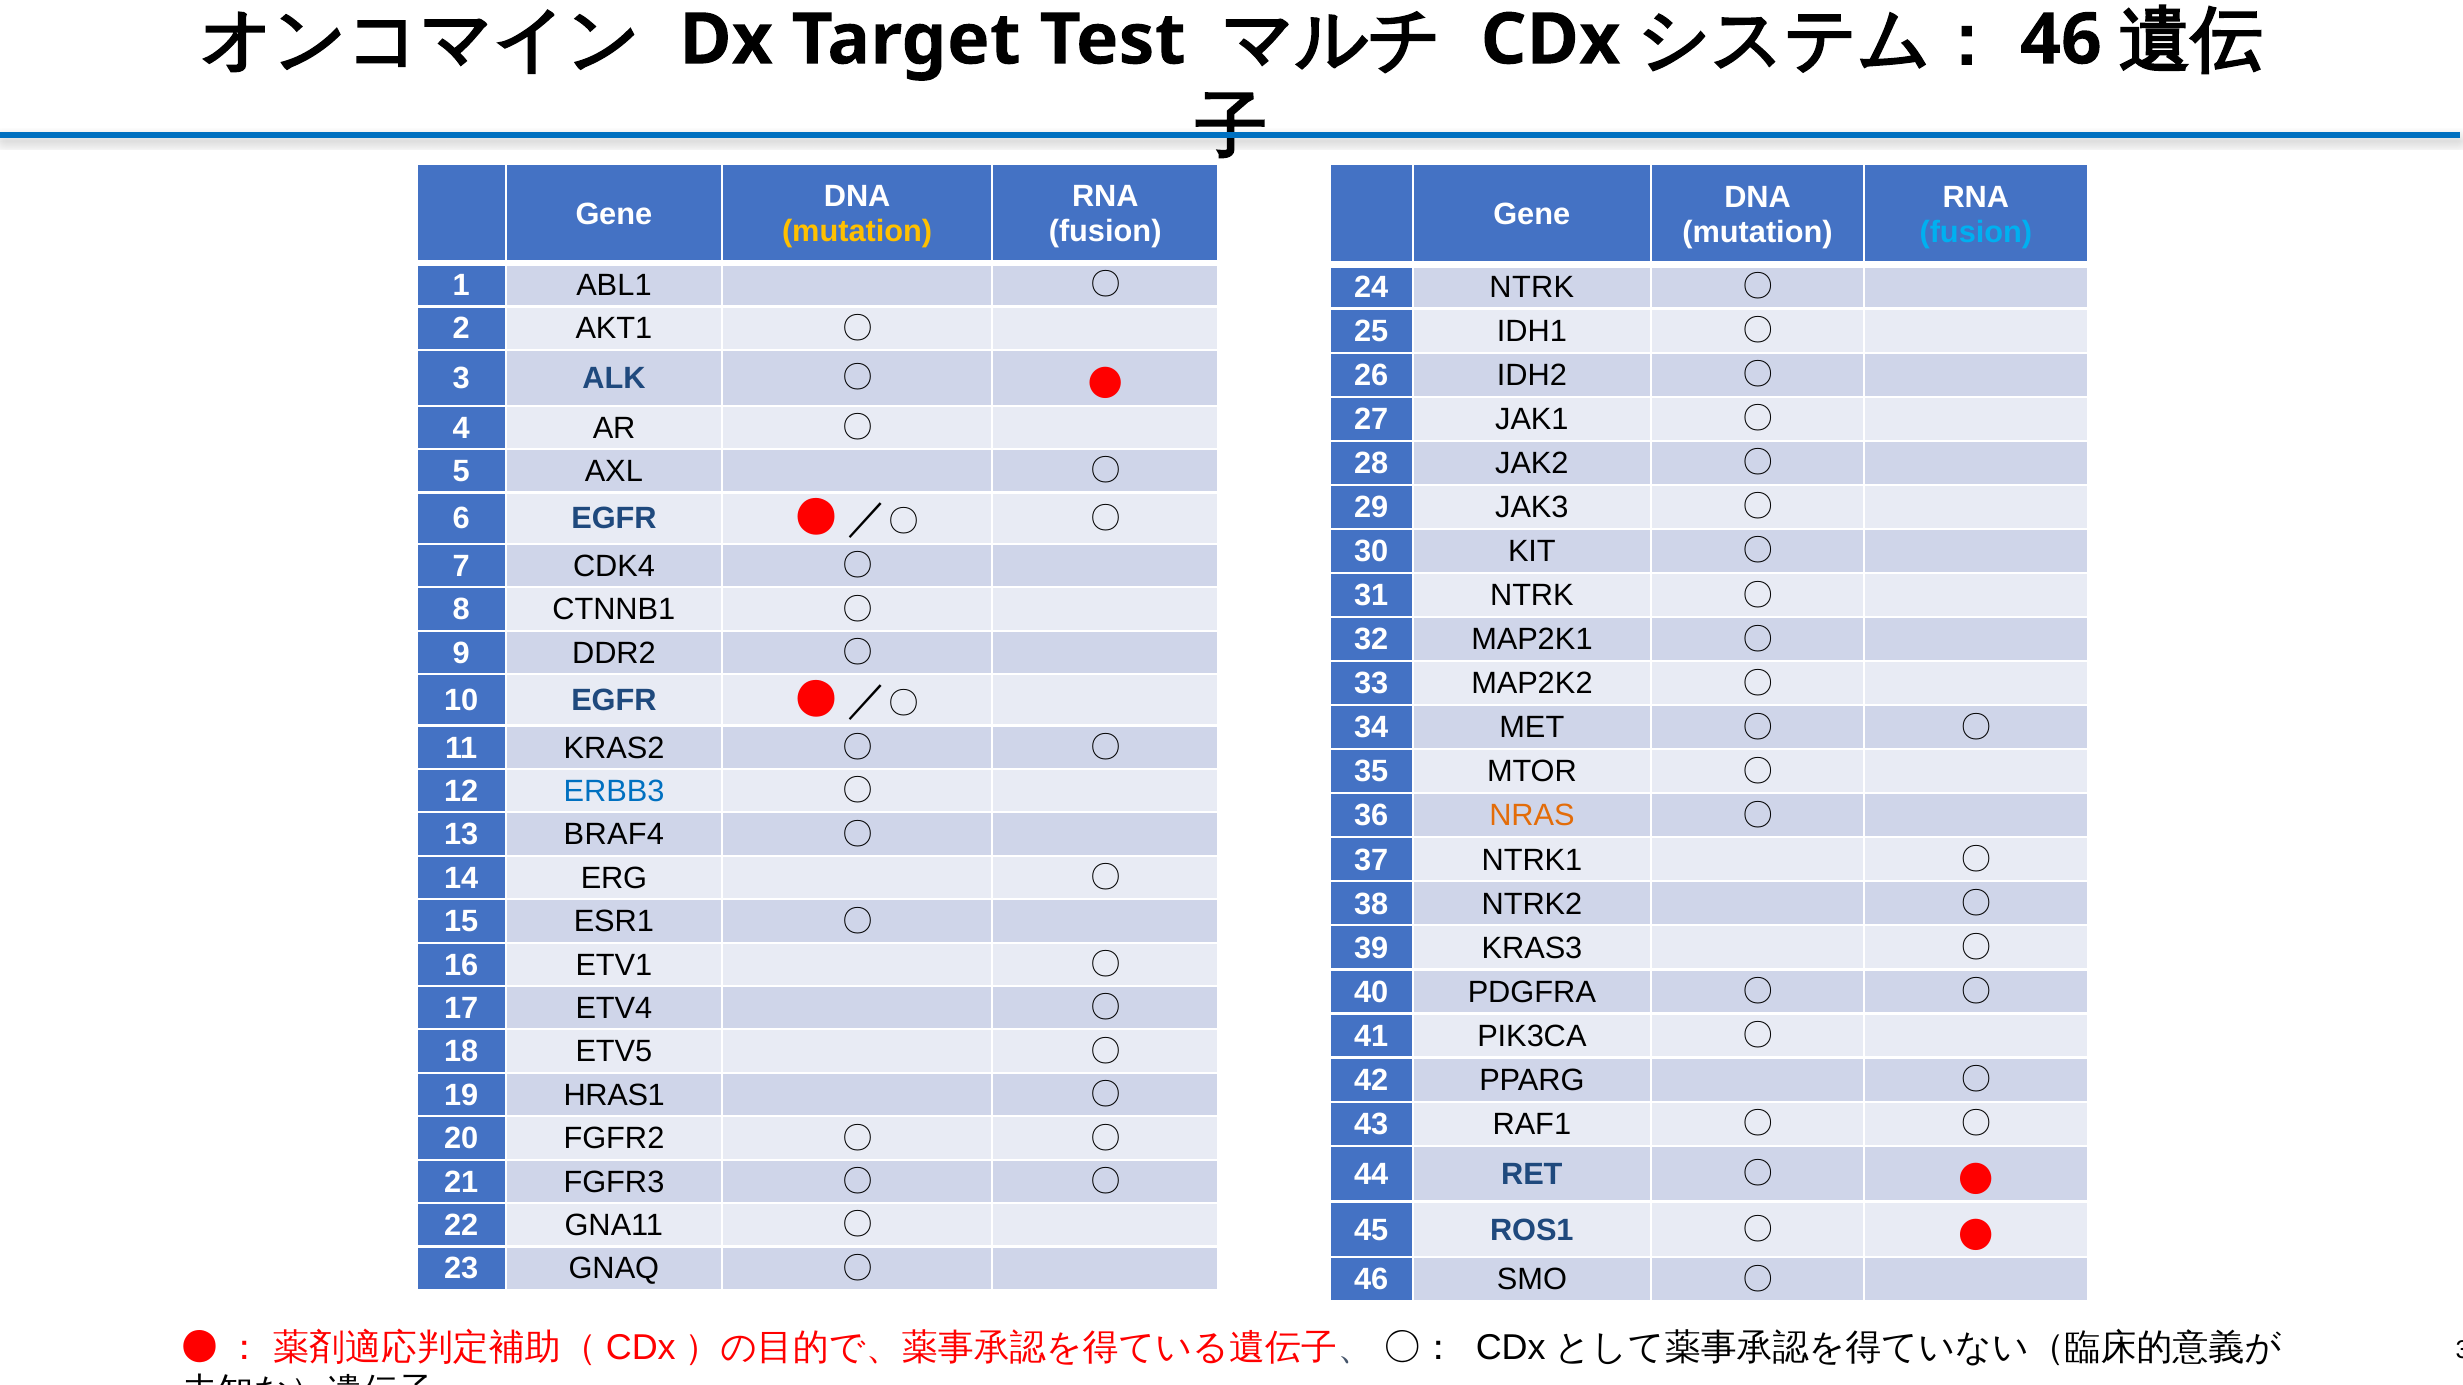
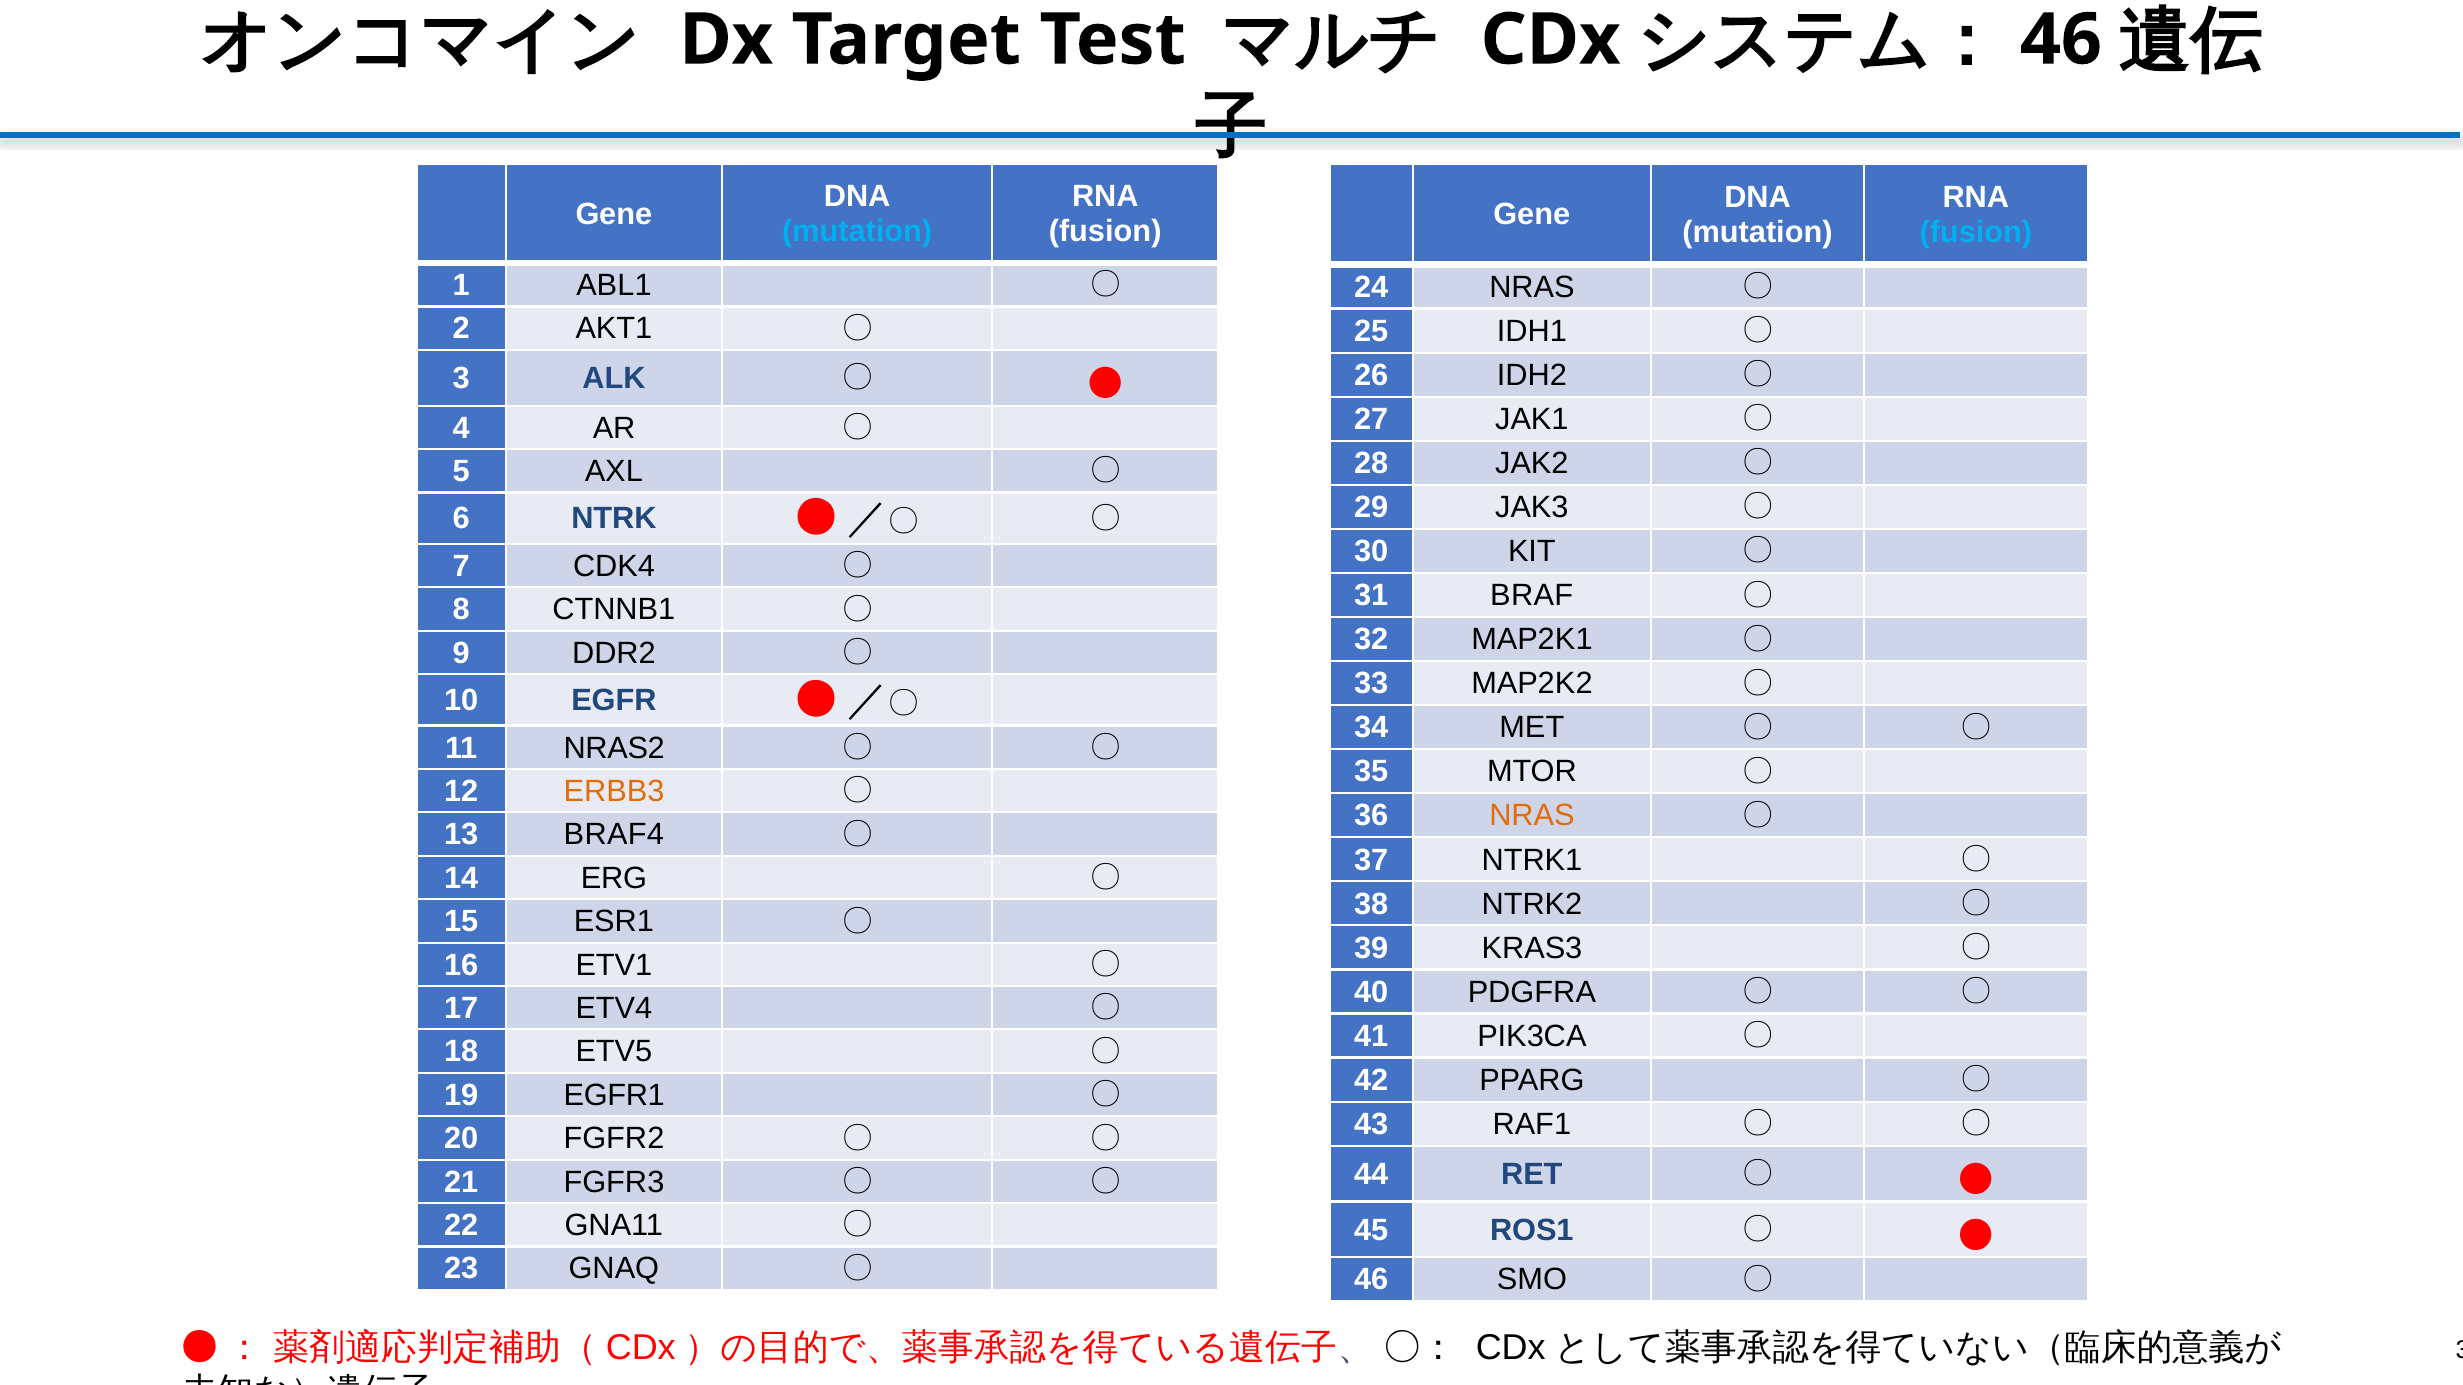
mutation colour: yellow -> light blue (857, 231)
24 NTRK: NTRK -> NRAS (1532, 287)
6 EGFR: EGFR -> NTRK (614, 519)
31 NTRK: NTRK -> BRAF (1532, 596)
KRAS2: KRAS2 -> NRAS2 (614, 748)
ERBB3 colour: blue -> orange (614, 792)
HRAS1: HRAS1 -> EGFR1 (614, 1095)
